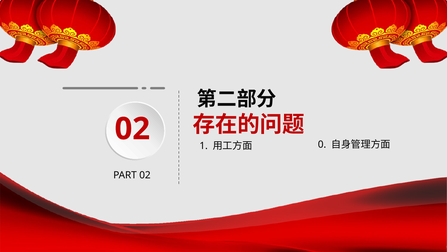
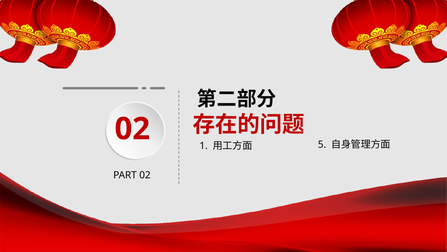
0: 0 -> 5 (322, 144)
